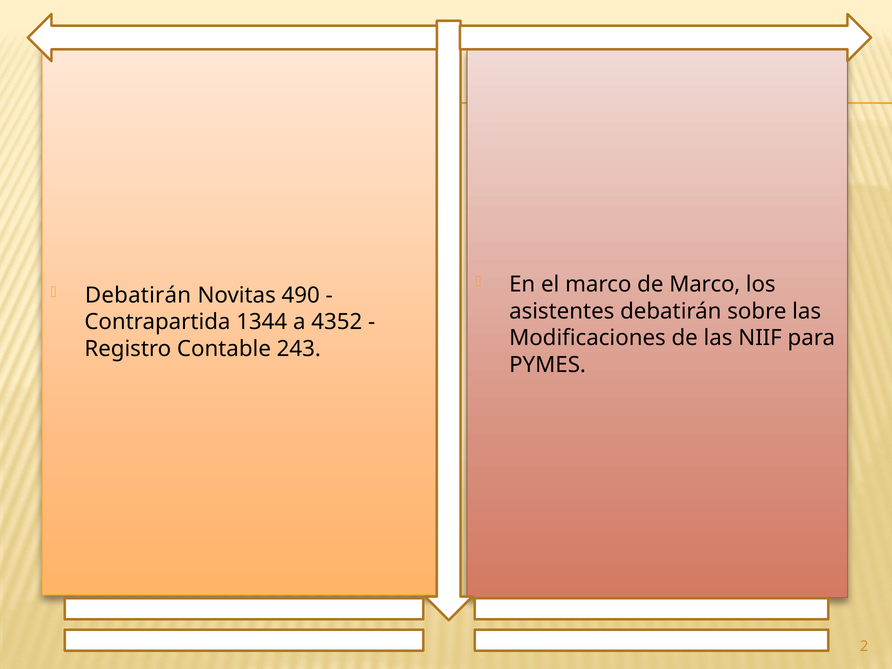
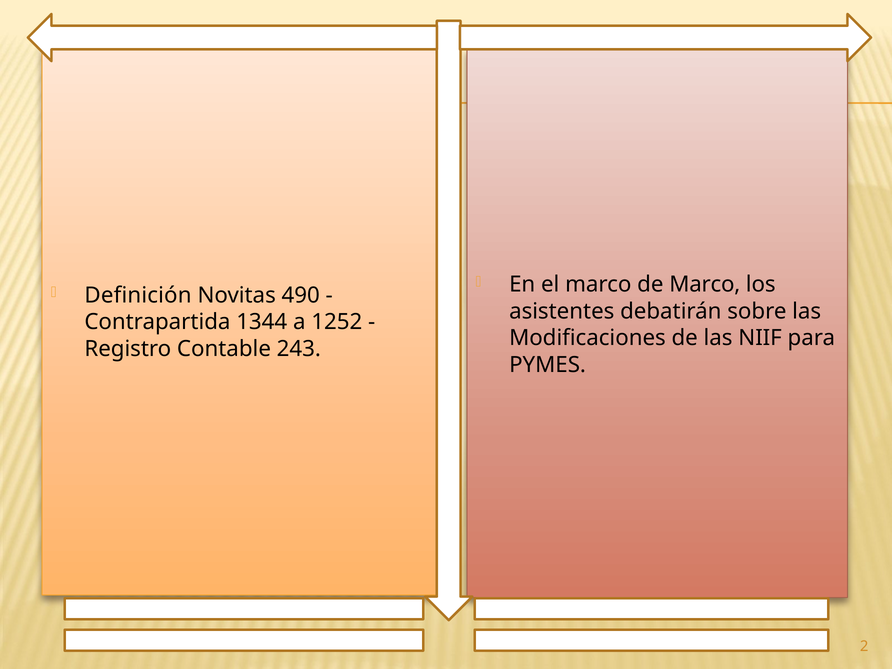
Debatirán: Debatirán -> Definición (138, 295)
4352: 4352 -> 1252 (337, 322)
